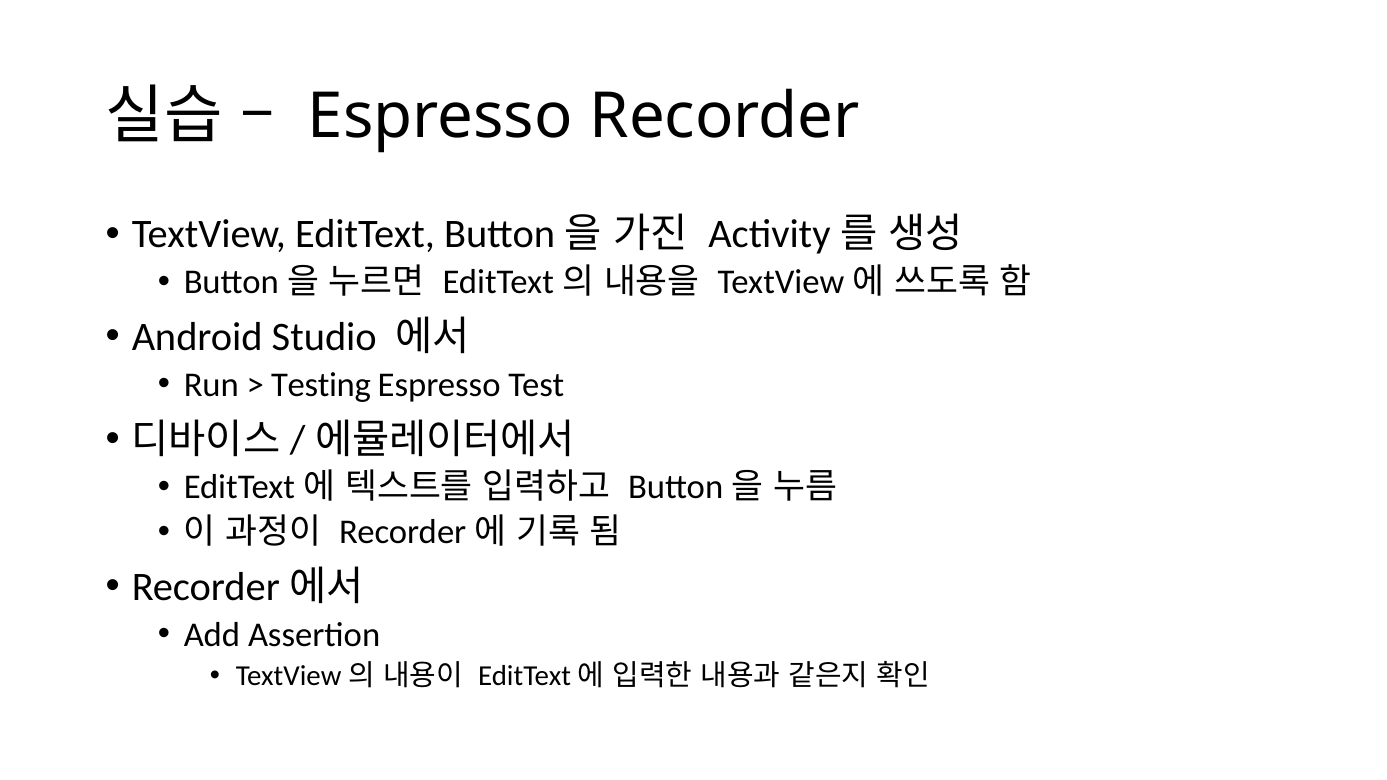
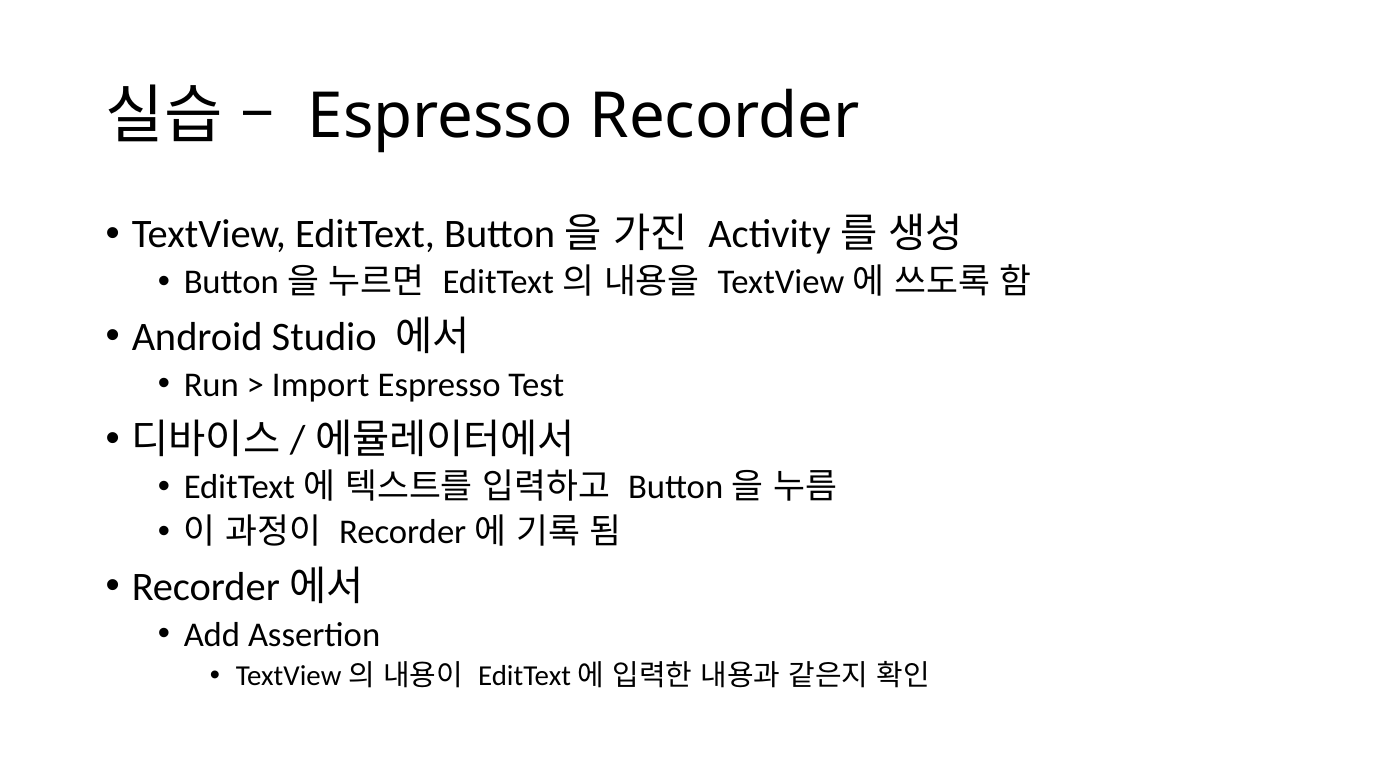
Testing: Testing -> Import (321, 385)
